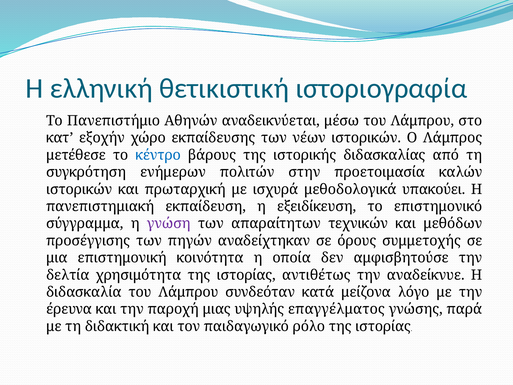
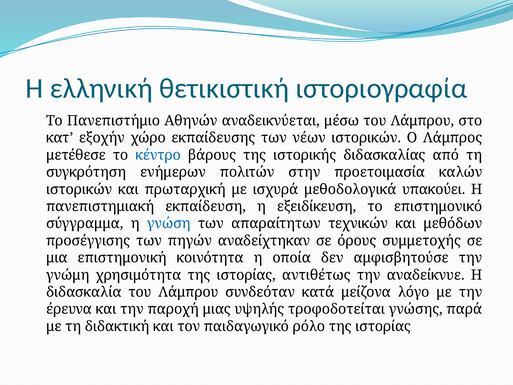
γνώση colour: purple -> blue (169, 223)
δελτία: δελτία -> γνώμη (68, 275)
επαγγέλματος: επαγγέλματος -> τροφοδοτείται (336, 309)
